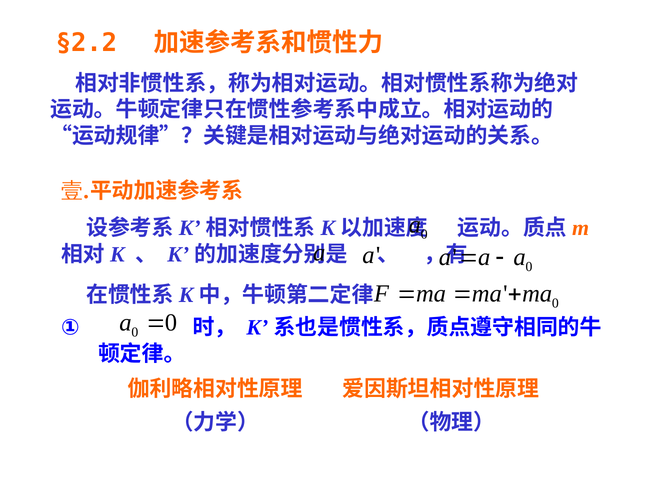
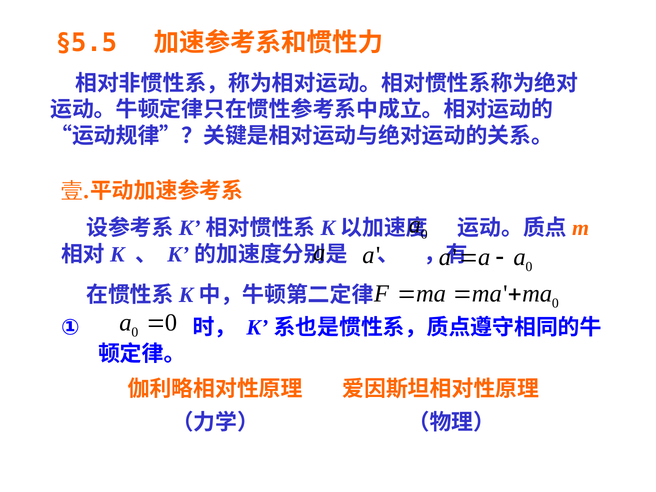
§2.2: §2.2 -> §5.5 (86, 43)
